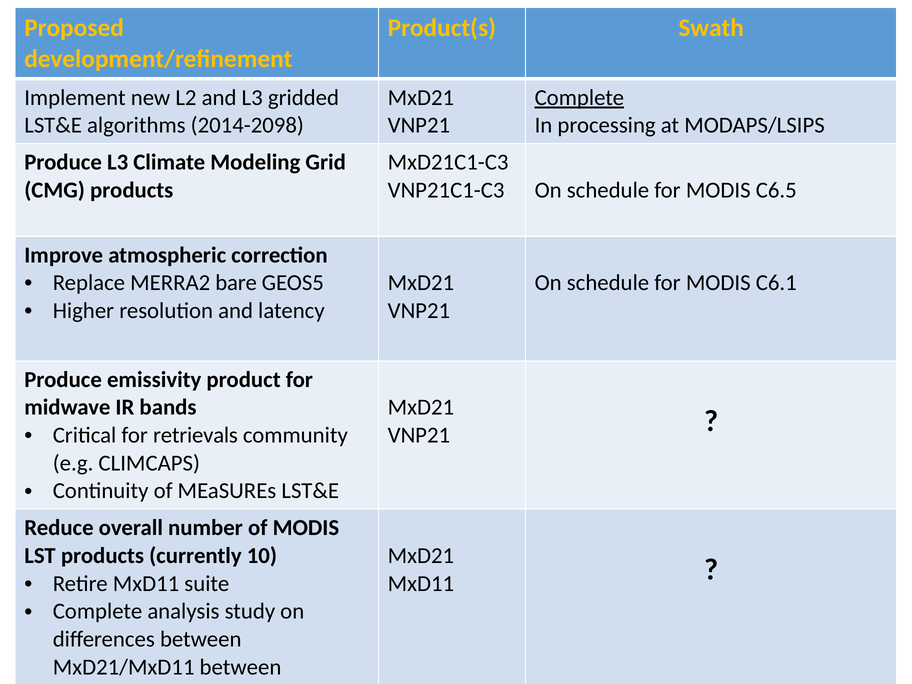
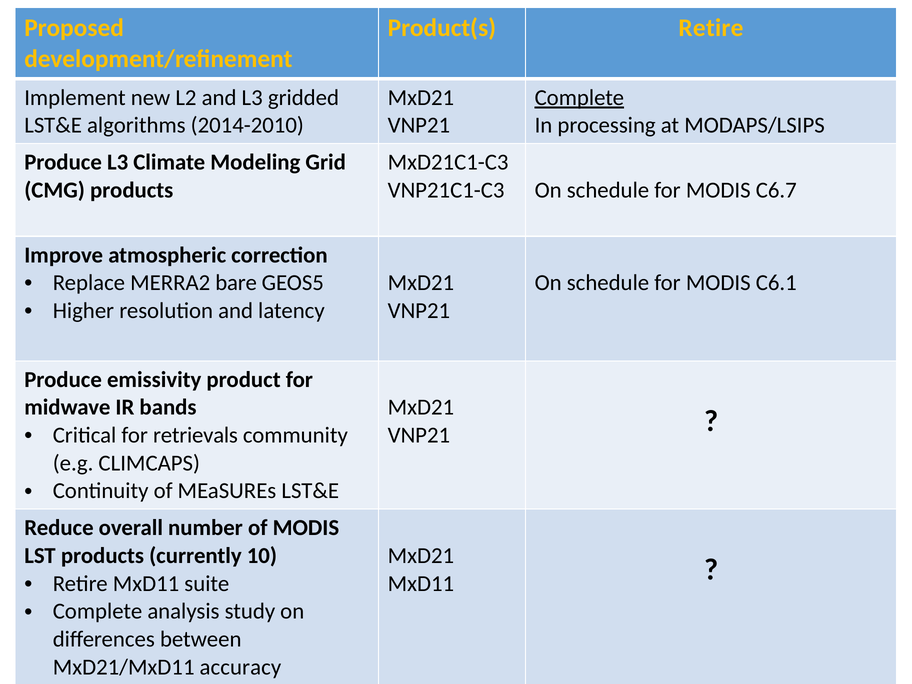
Product(s Swath: Swath -> Retire (711, 28)
2014-2098: 2014-2098 -> 2014-2010 (247, 125)
C6.5: C6.5 -> C6.7 (776, 190)
MxD21/MxD11 between: between -> accuracy (240, 667)
